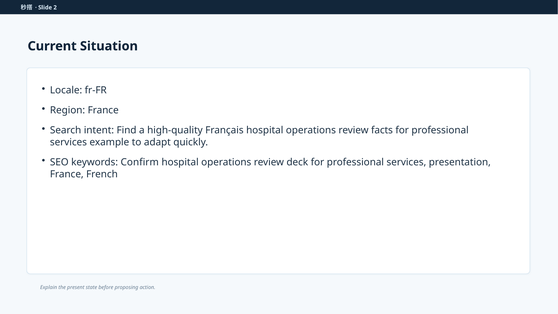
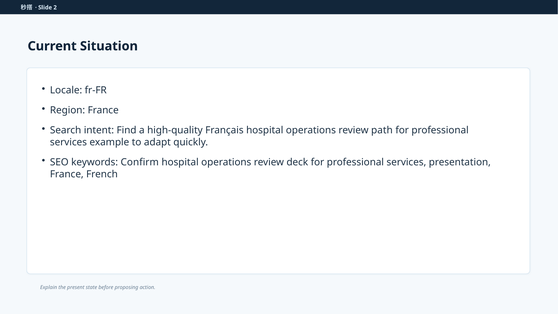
facts: facts -> path (382, 130)
